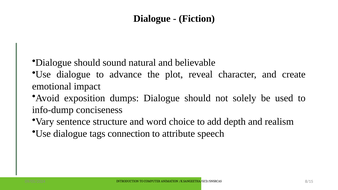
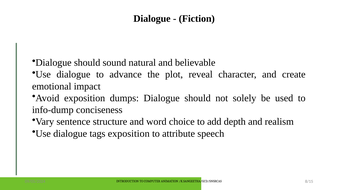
tags connection: connection -> exposition (129, 134)
